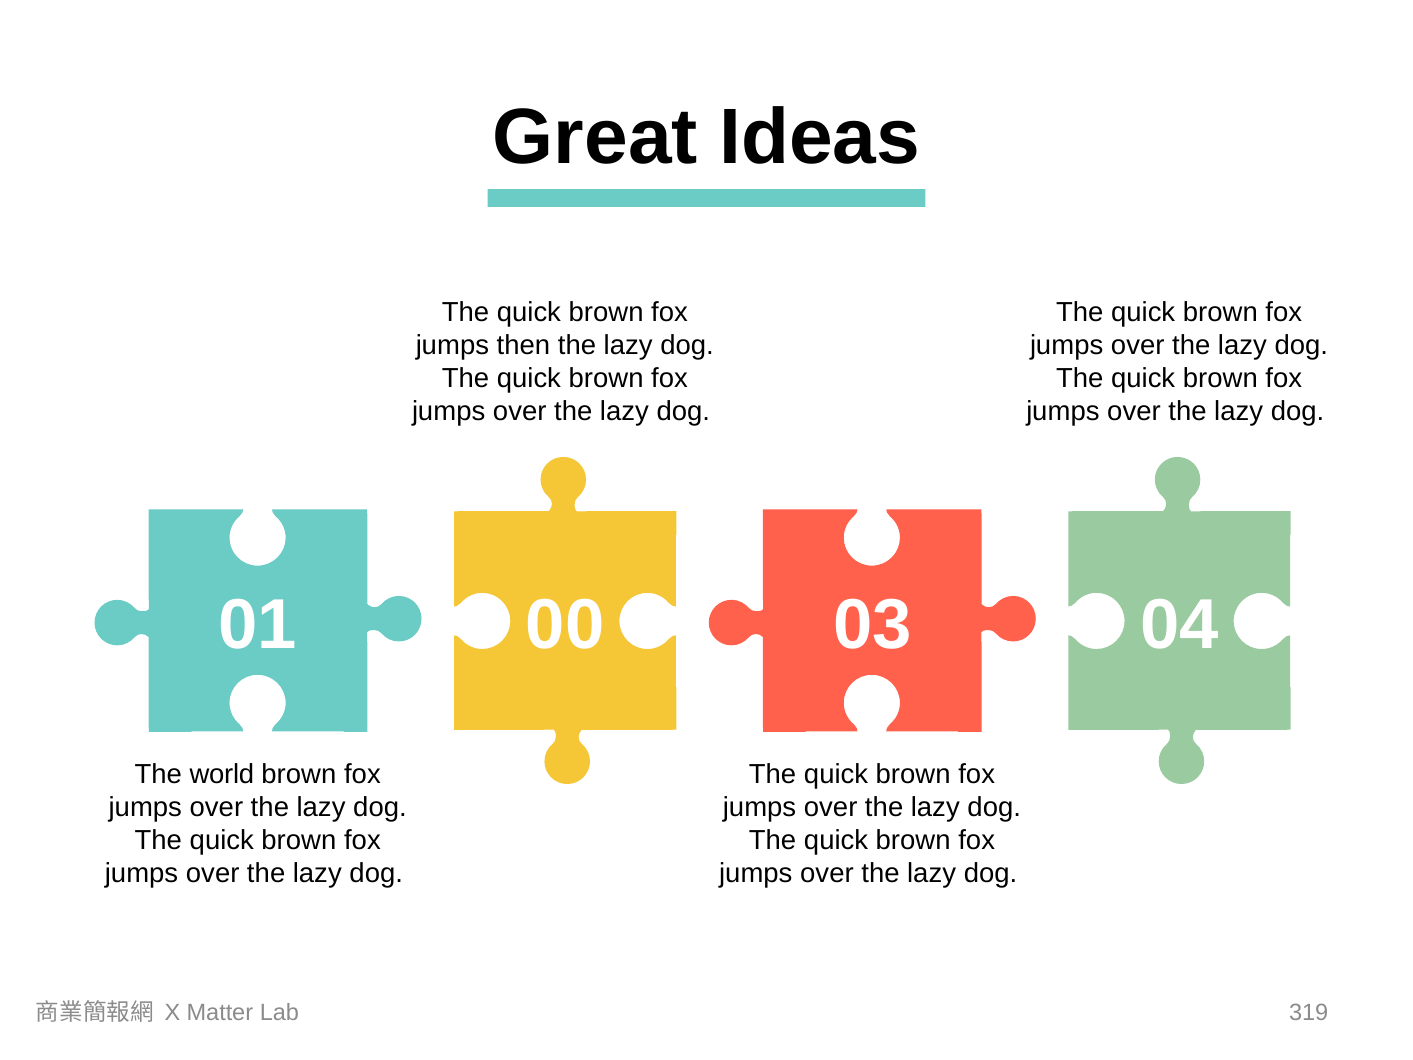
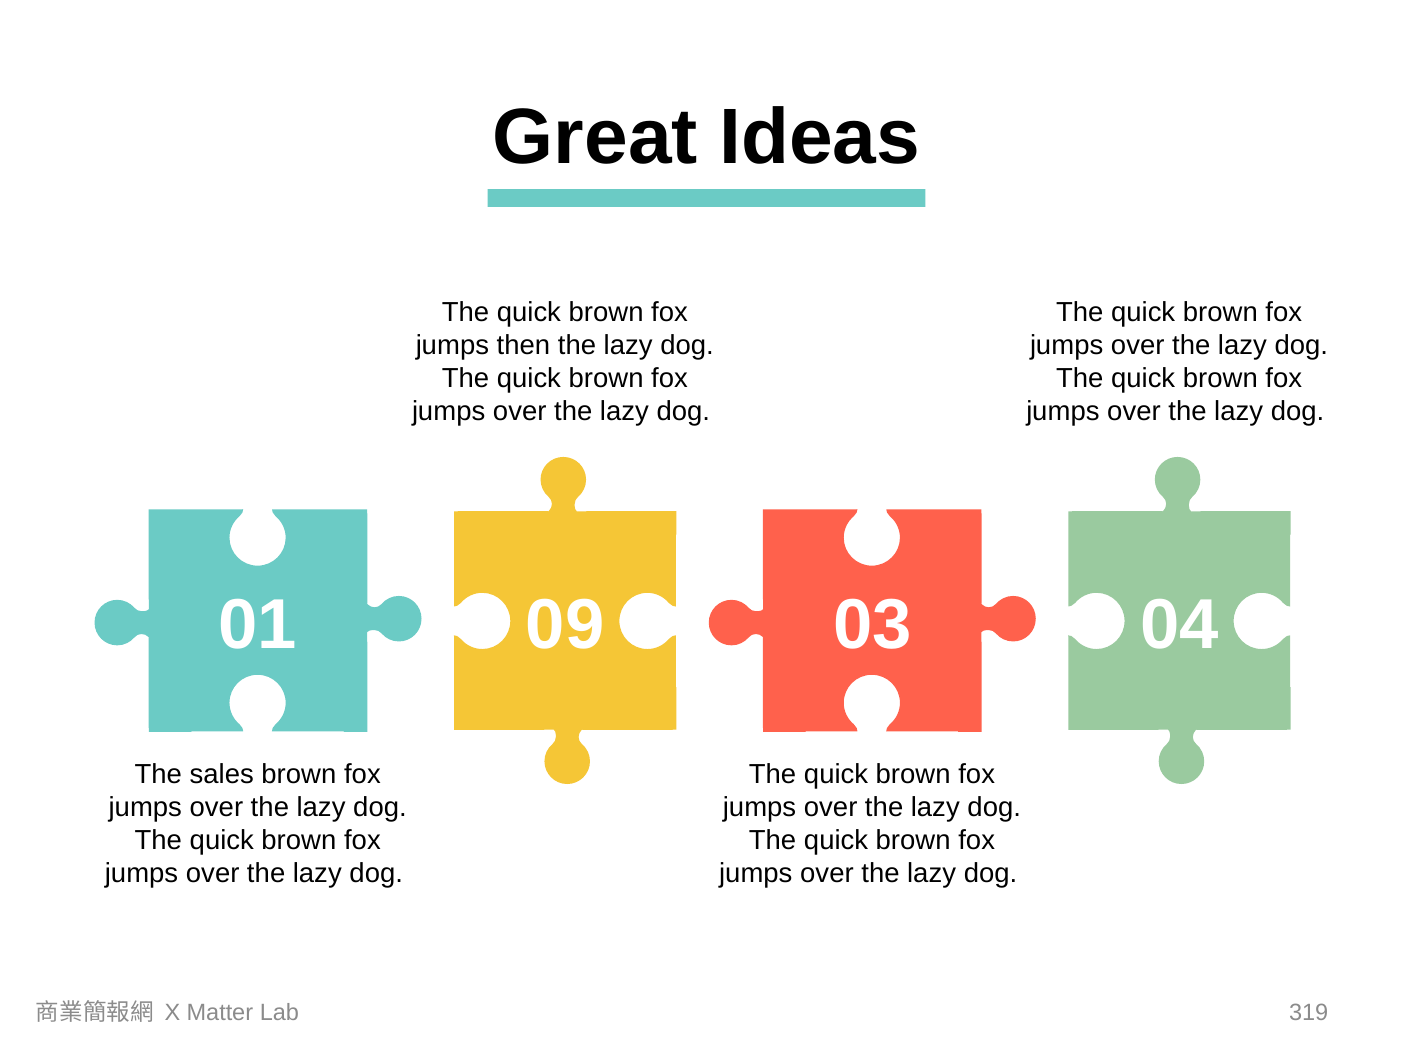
00: 00 -> 09 (565, 625)
world: world -> sales (222, 774)
